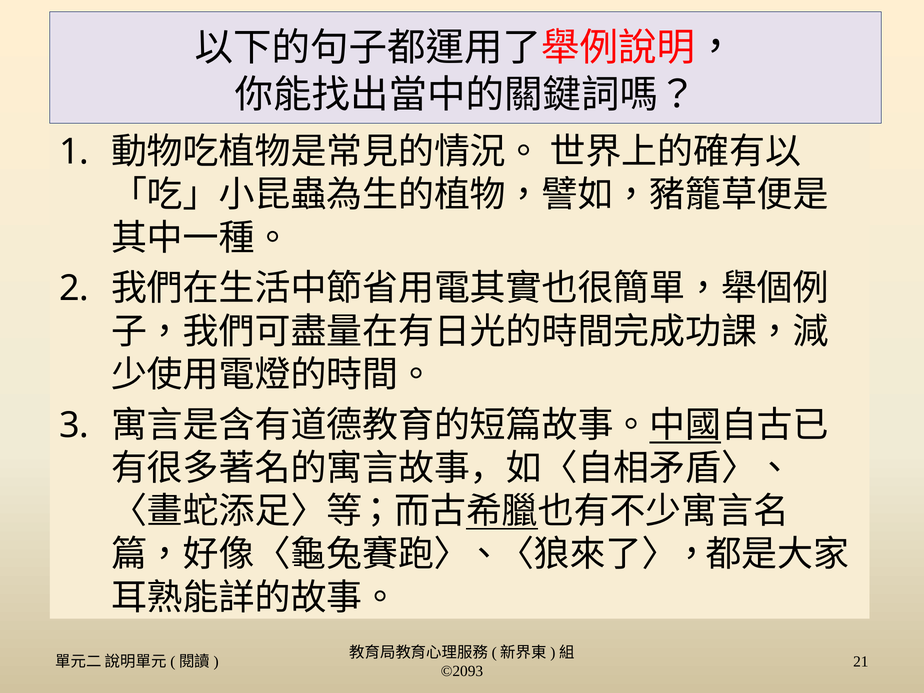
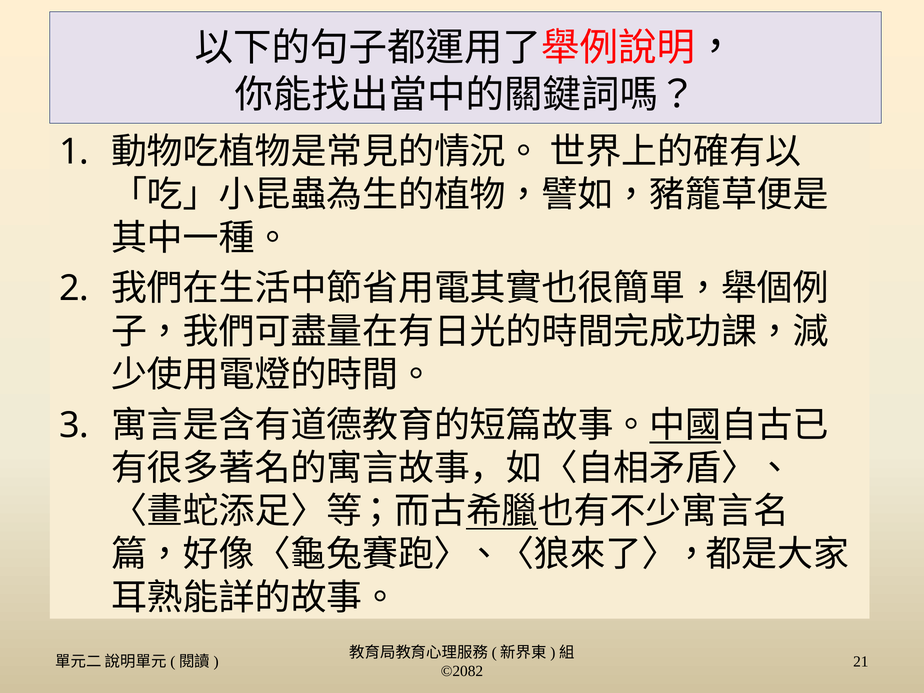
©2093: ©2093 -> ©2082 (462, 671)
